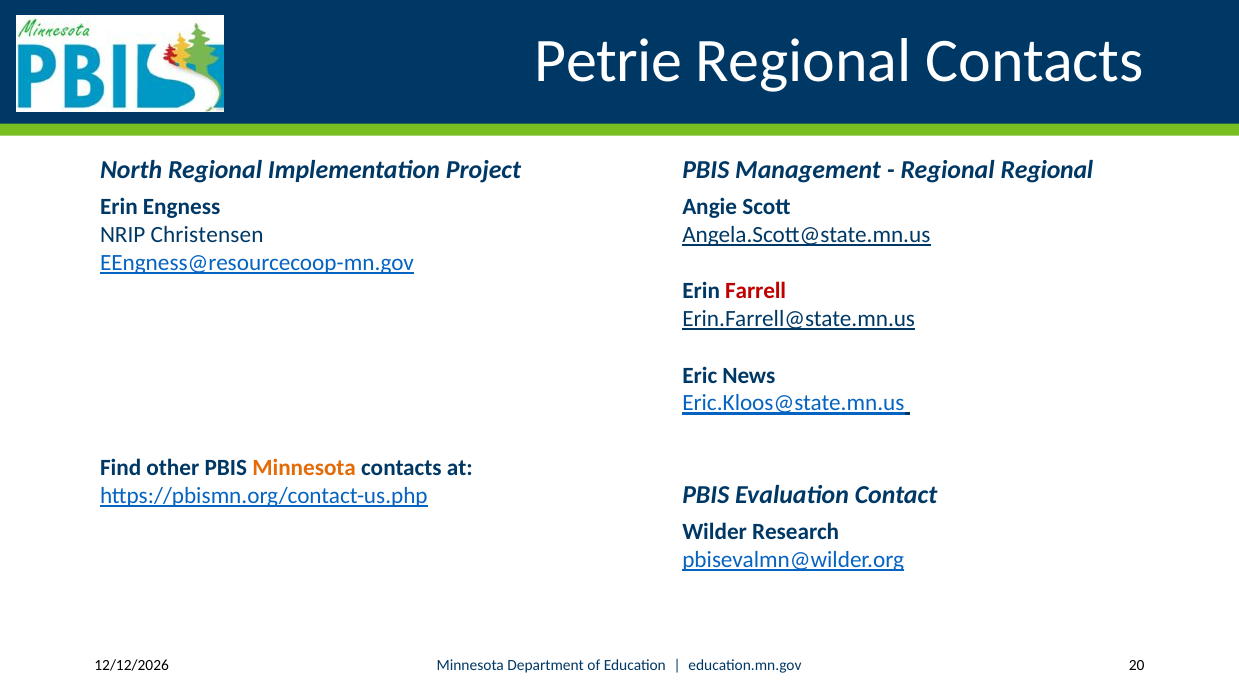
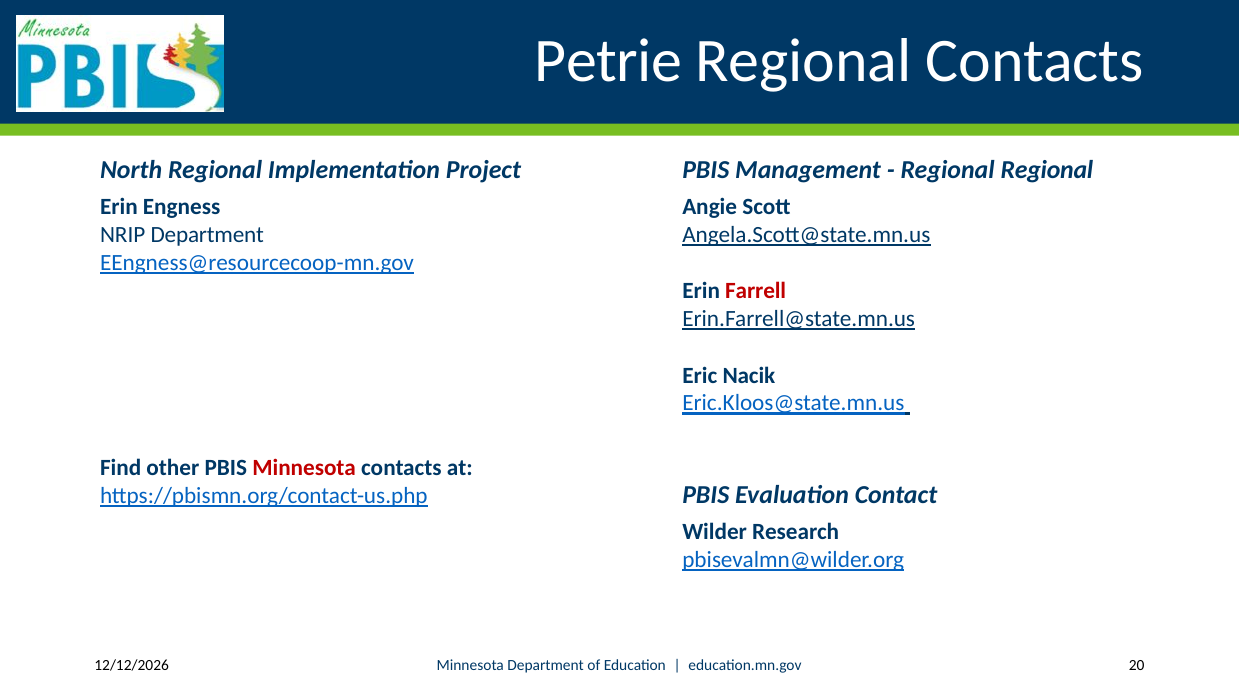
NRIP Christensen: Christensen -> Department (207, 235)
News: News -> Nacik (749, 375)
Minnesota colour: orange -> red (304, 468)
